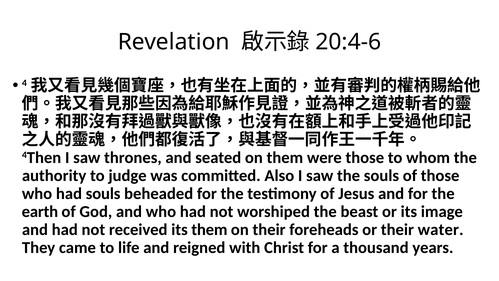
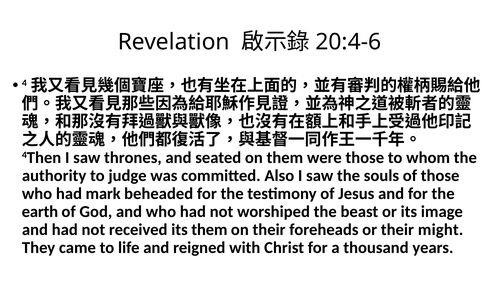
had souls: souls -> mark (103, 193)
water: water -> might (441, 229)
